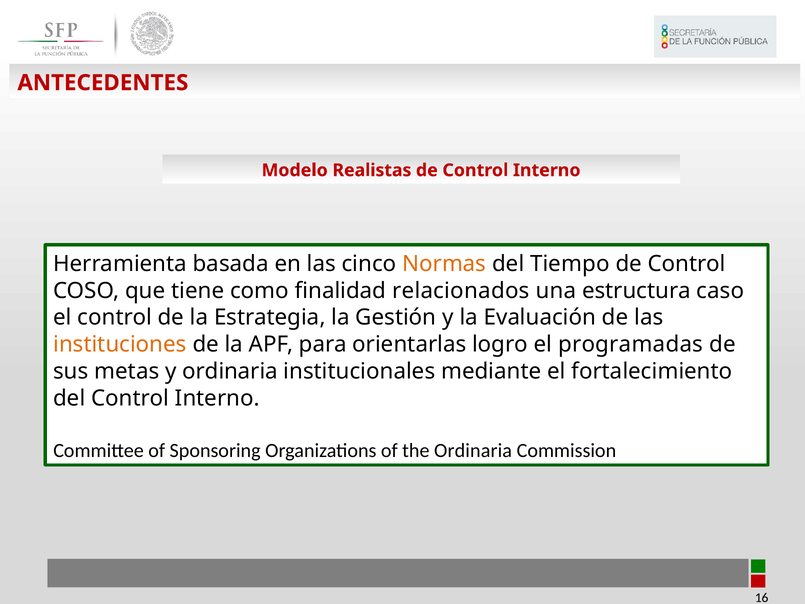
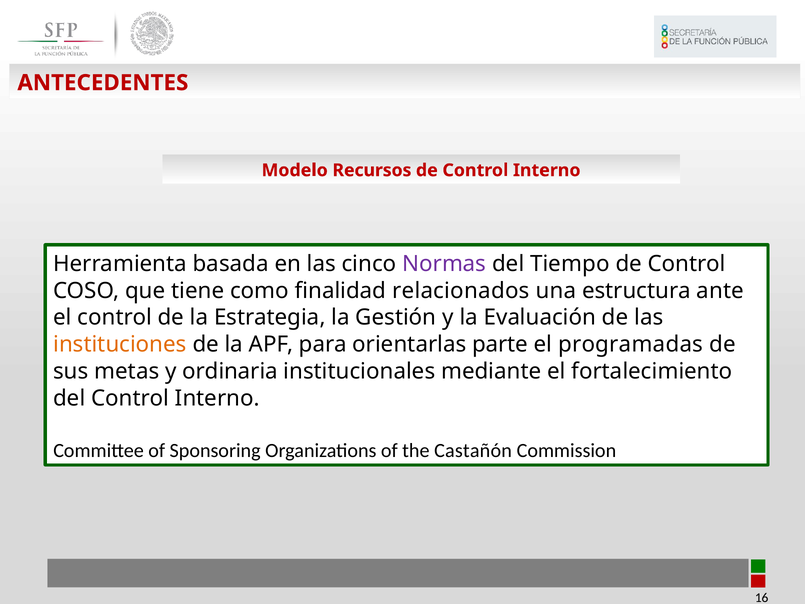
Realistas: Realistas -> Recursos (372, 170)
Normas colour: orange -> purple (444, 264)
caso: caso -> ante (720, 291)
logro: logro -> parte (500, 344)
the Ordinaria: Ordinaria -> Castañón (473, 450)
